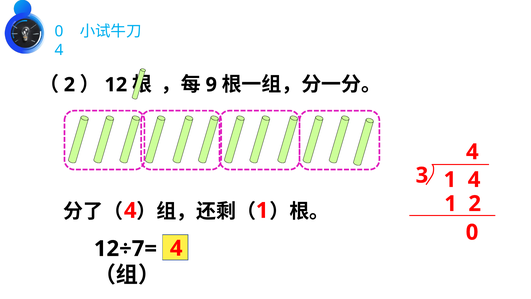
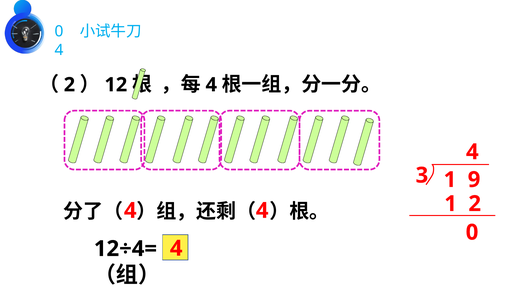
9: 9 -> 4 (211, 85)
4: 4 -> 9 (474, 179)
1: 1 -> 4 (262, 210)
12÷7=: 12÷7= -> 12÷4= (125, 248)
